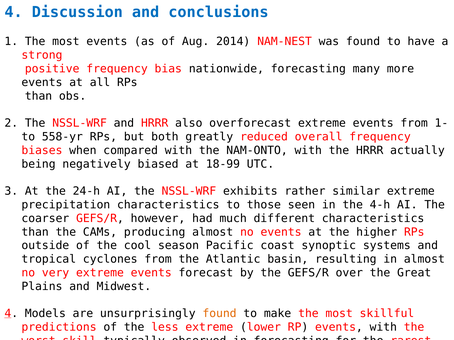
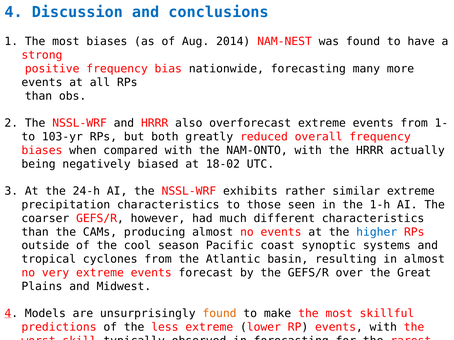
most events: events -> biases (107, 42)
558-yr: 558-yr -> 103-yr (62, 137)
18-99: 18-99 -> 18-02 (223, 164)
4-h: 4-h -> 1-h (380, 205)
higher colour: black -> blue (377, 232)
